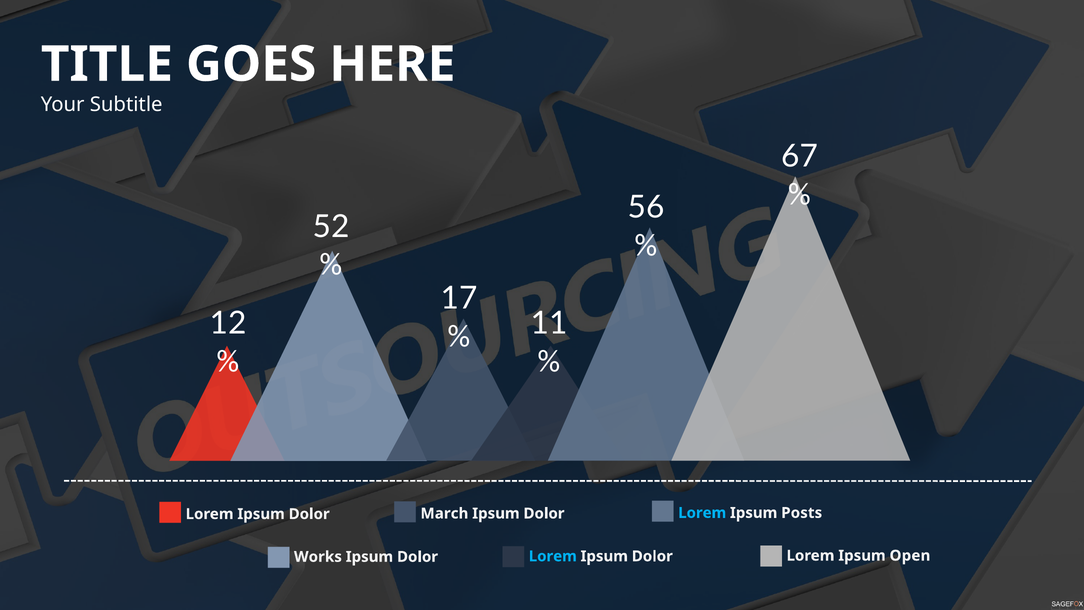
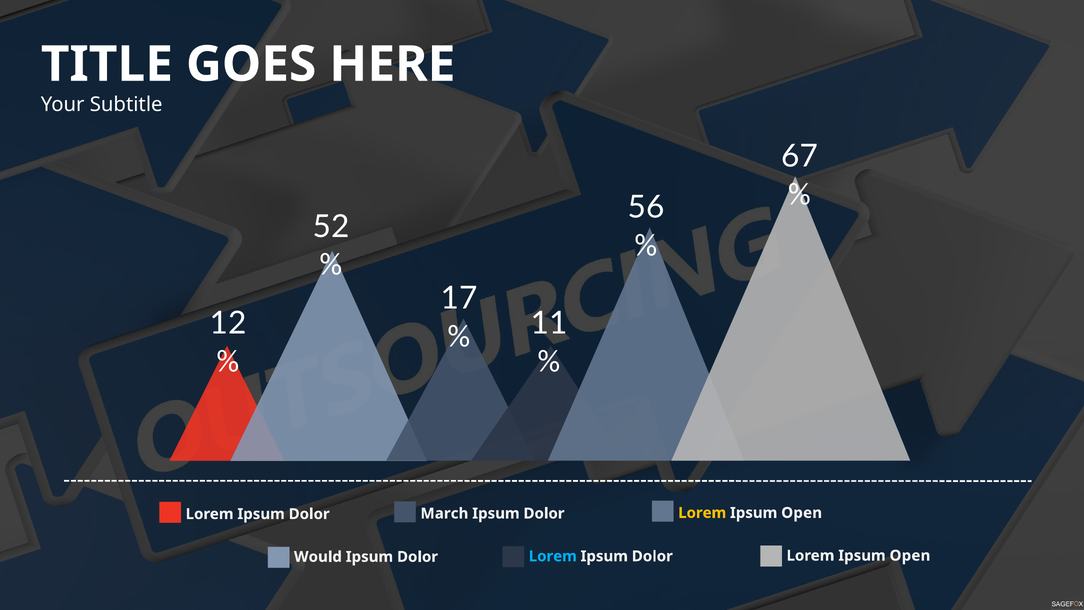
Lorem colour: light blue -> yellow (702, 513)
Posts: Posts -> Open (802, 513)
Works: Works -> Would (318, 557)
